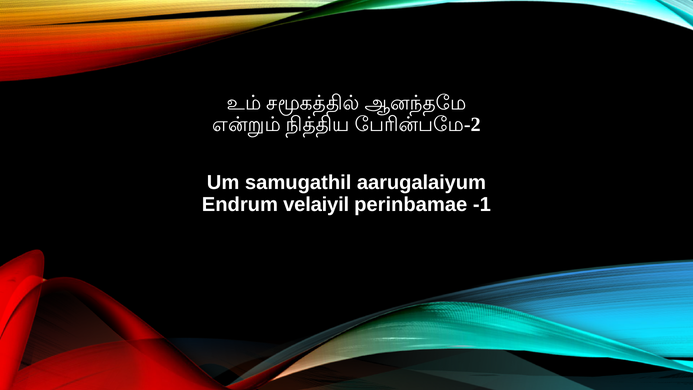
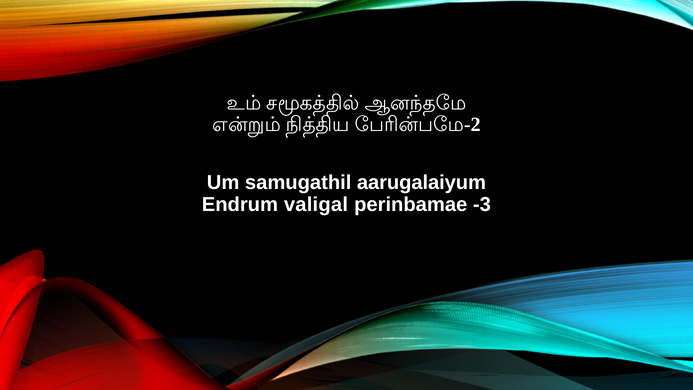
velaiyil: velaiyil -> valigal (316, 204)
-1: -1 -> -3 (482, 204)
